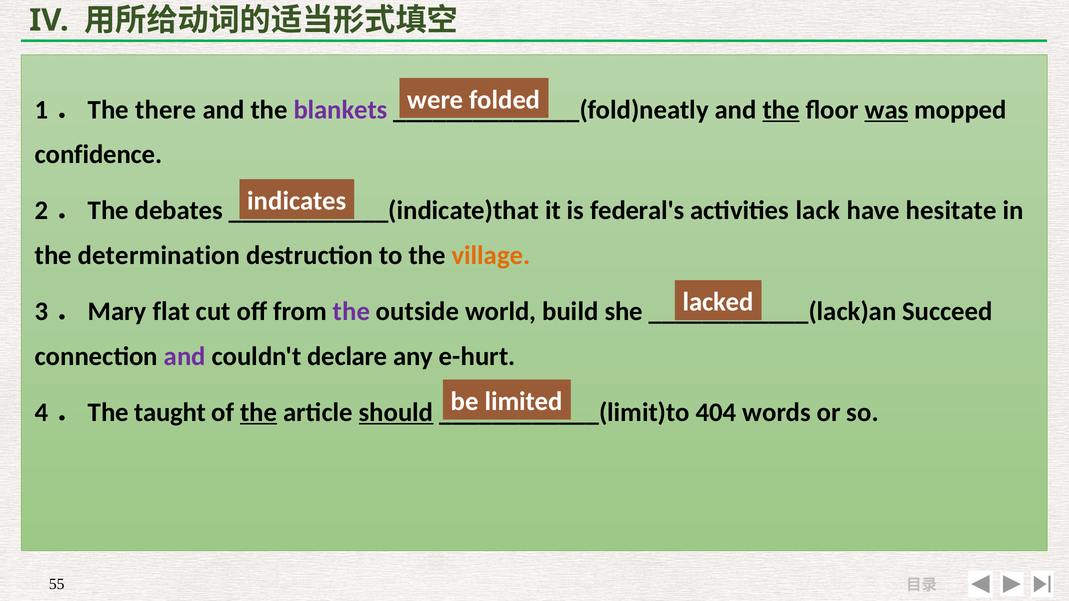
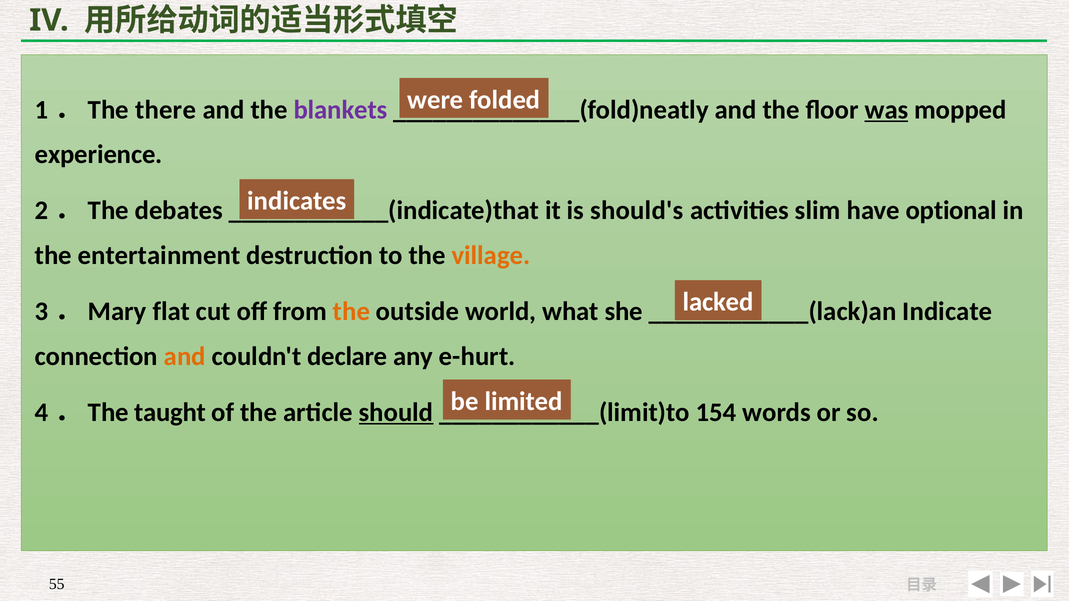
the underline: present -> none (781, 110)
confidence: confidence -> experience (99, 155)
federal's: federal's -> should's (637, 211)
lack: lack -> slim (818, 211)
hesitate: hesitate -> optional (951, 211)
determination: determination -> entertainment (159, 256)
the colour: purple -> orange (351, 312)
build: build -> what (570, 312)
Succeed: Succeed -> Indicate (947, 312)
and colour: purple -> orange (185, 357)
the underline: present -> none (259, 413)
404: 404 -> 154 (716, 413)
